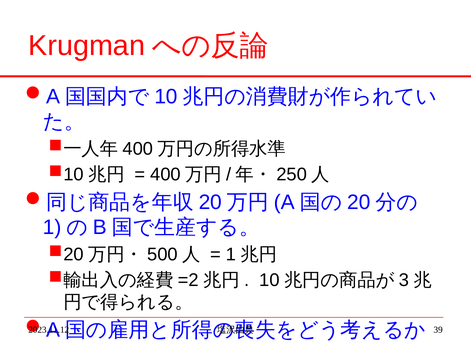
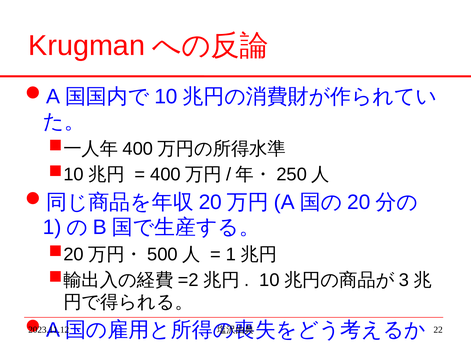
39: 39 -> 22 (438, 330)
